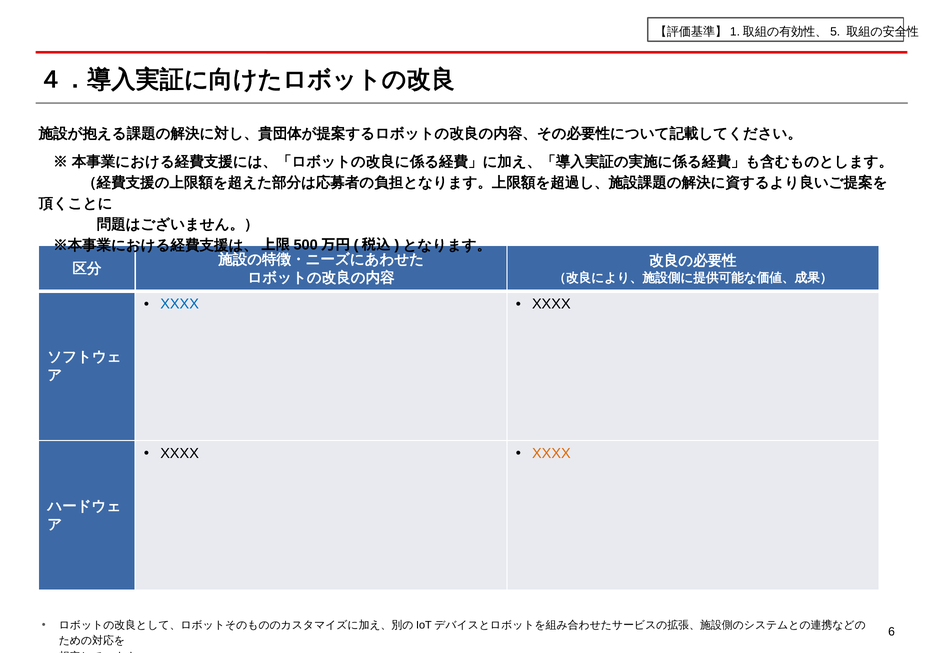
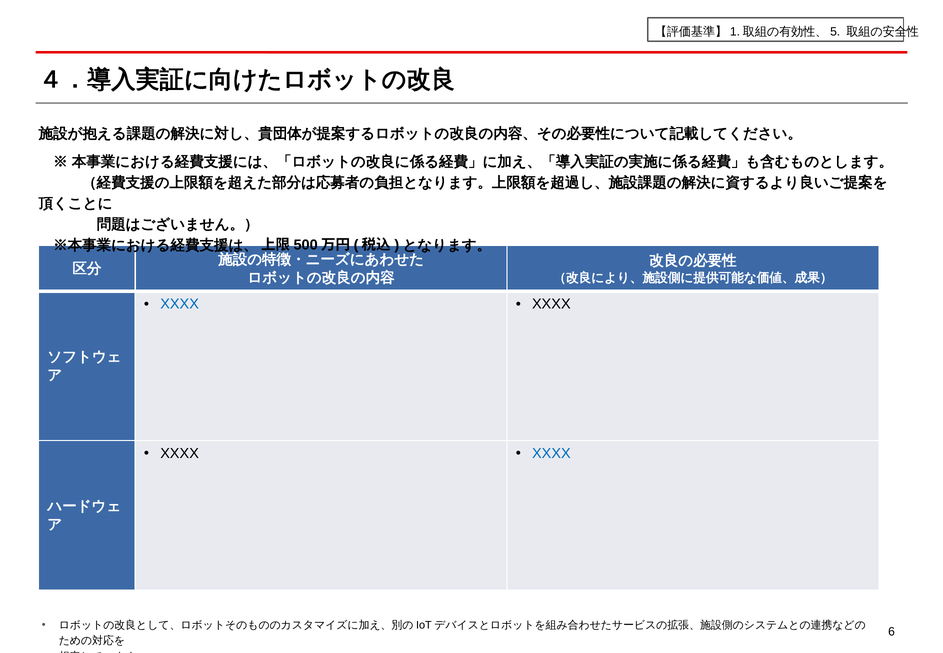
XXXX colour: orange -> blue (551, 453)
